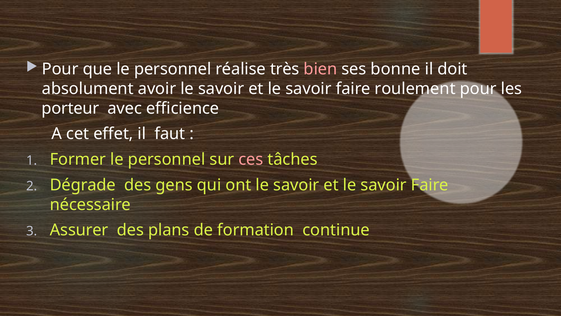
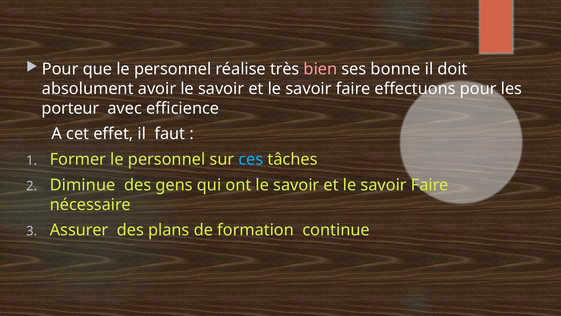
roulement: roulement -> effectuons (415, 89)
ces colour: pink -> light blue (251, 159)
Dégrade: Dégrade -> Diminue (83, 185)
